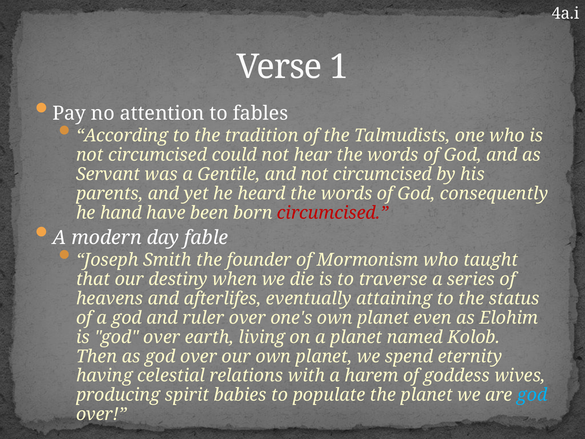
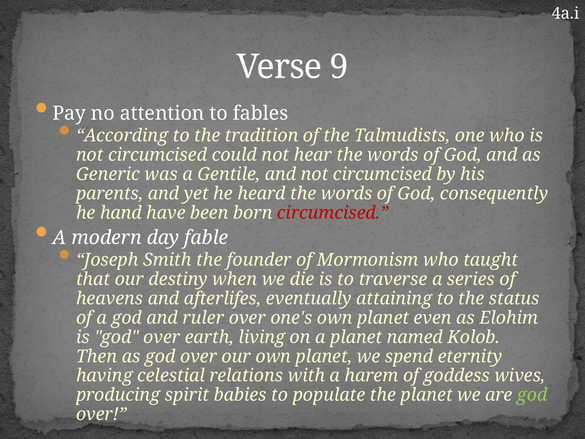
1: 1 -> 9 (339, 67)
Servant: Servant -> Generic (108, 174)
god colour: light blue -> light green (532, 395)
